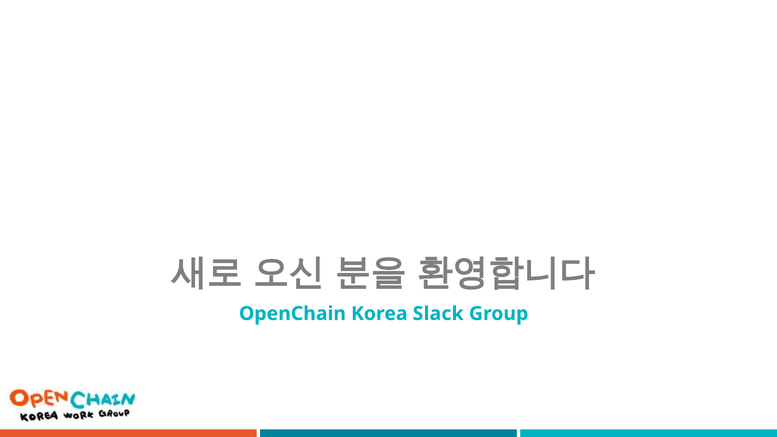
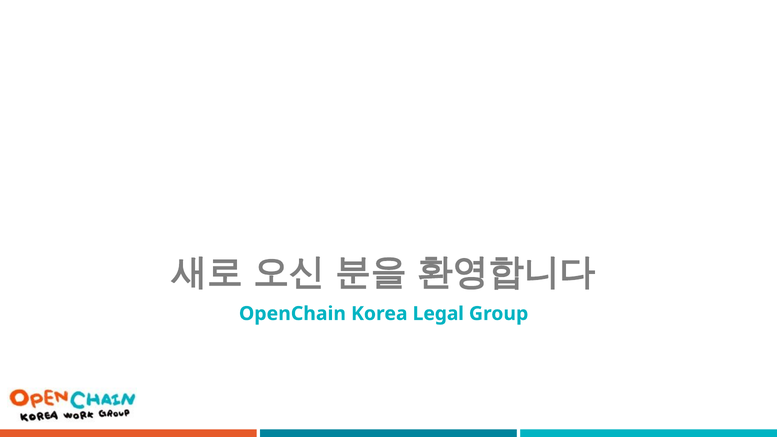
Slack: Slack -> Legal (438, 314)
